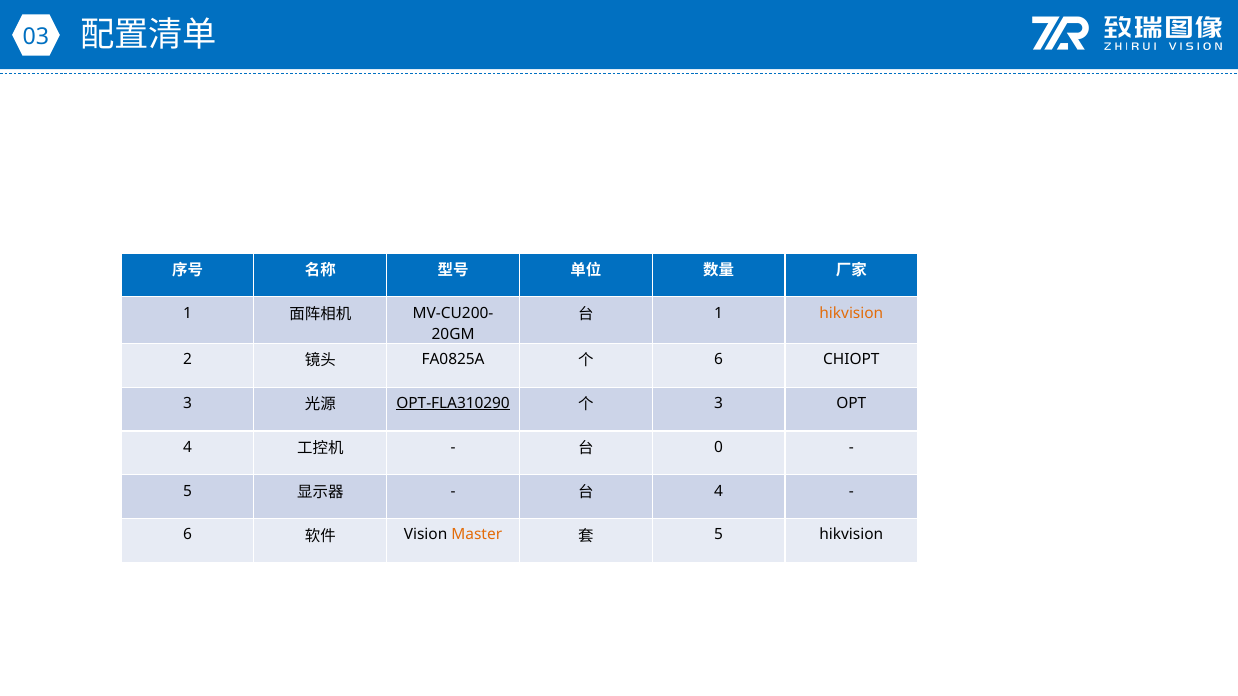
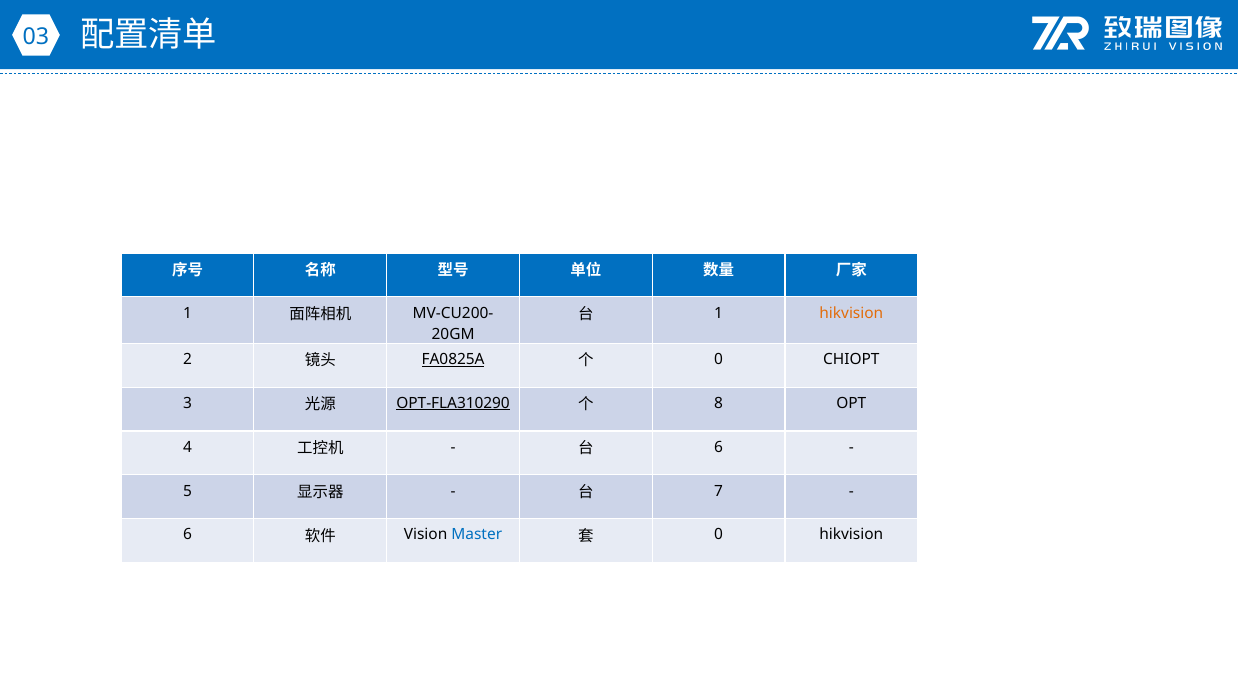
FA0825A underline: none -> present (453, 360)
6: 6 -> 0 (719, 360)
3: 3 -> 8 (719, 403)
0: 0 -> 6 (719, 447)
4: 4 -> 7 (719, 491)
Master colour: orange -> blue (477, 535)
5: 5 -> 0 (719, 535)
